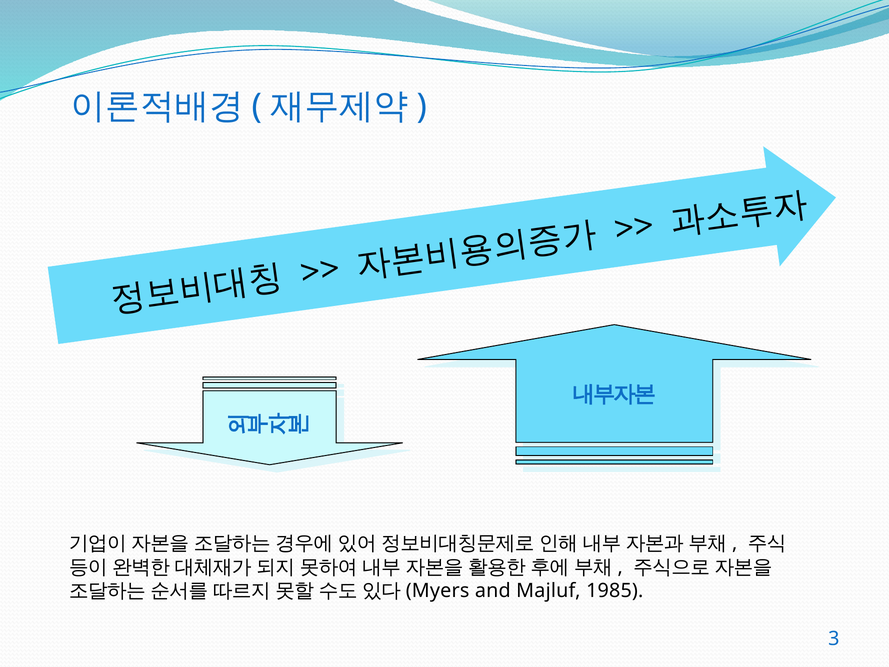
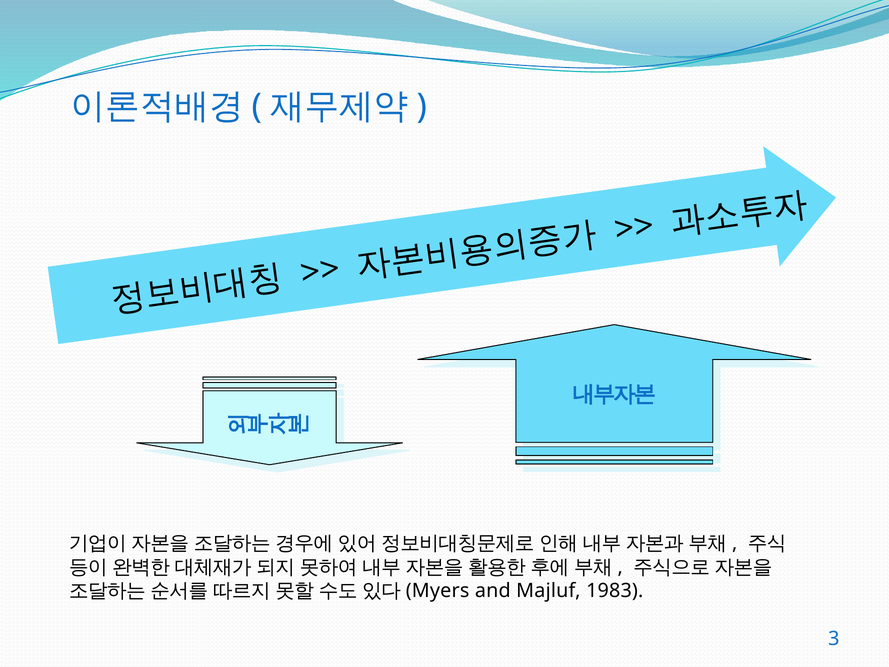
1985: 1985 -> 1983 (615, 591)
